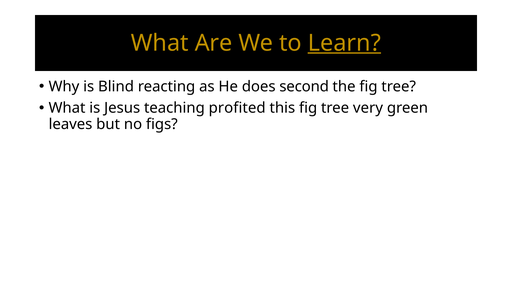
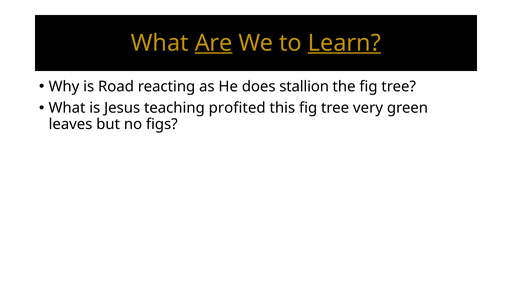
Are underline: none -> present (214, 43)
Blind: Blind -> Road (116, 87)
second: second -> stallion (304, 87)
